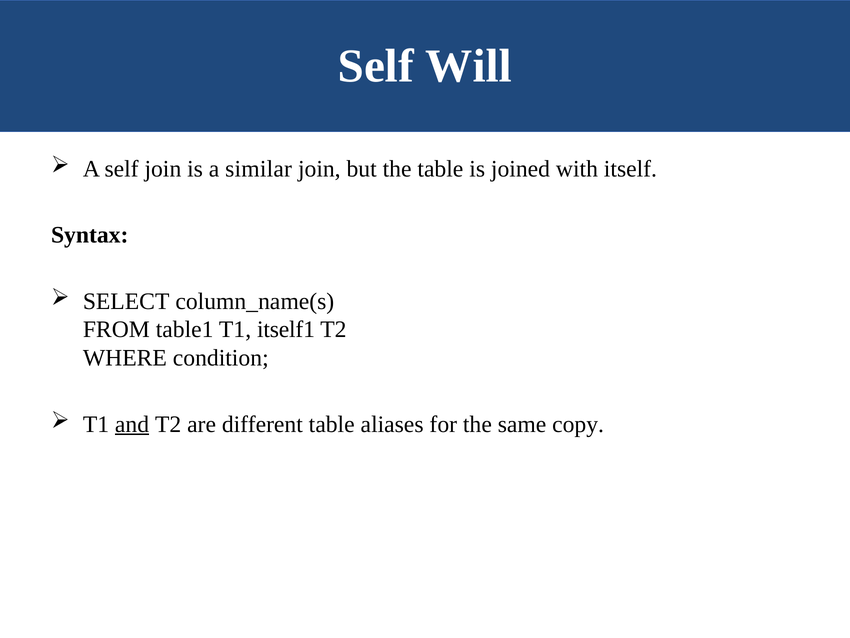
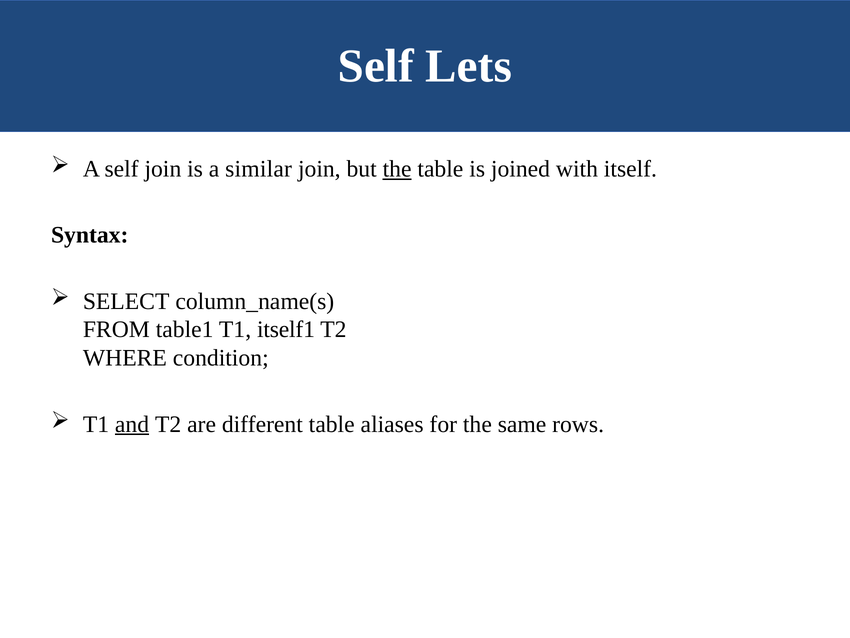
Will: Will -> Lets (469, 66)
the underline: none -> present (397, 169)
copy: copy -> rows (578, 424)
